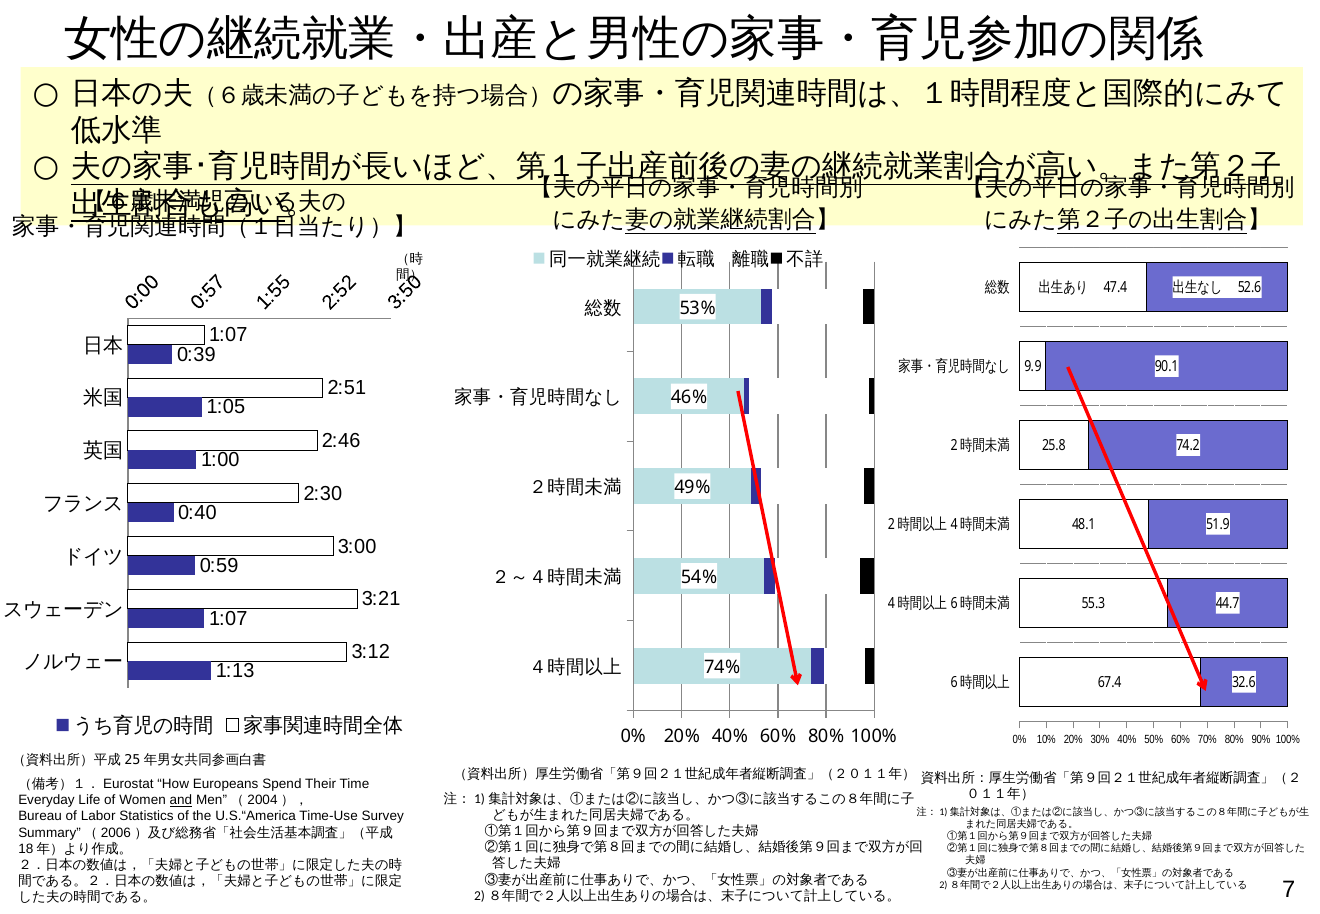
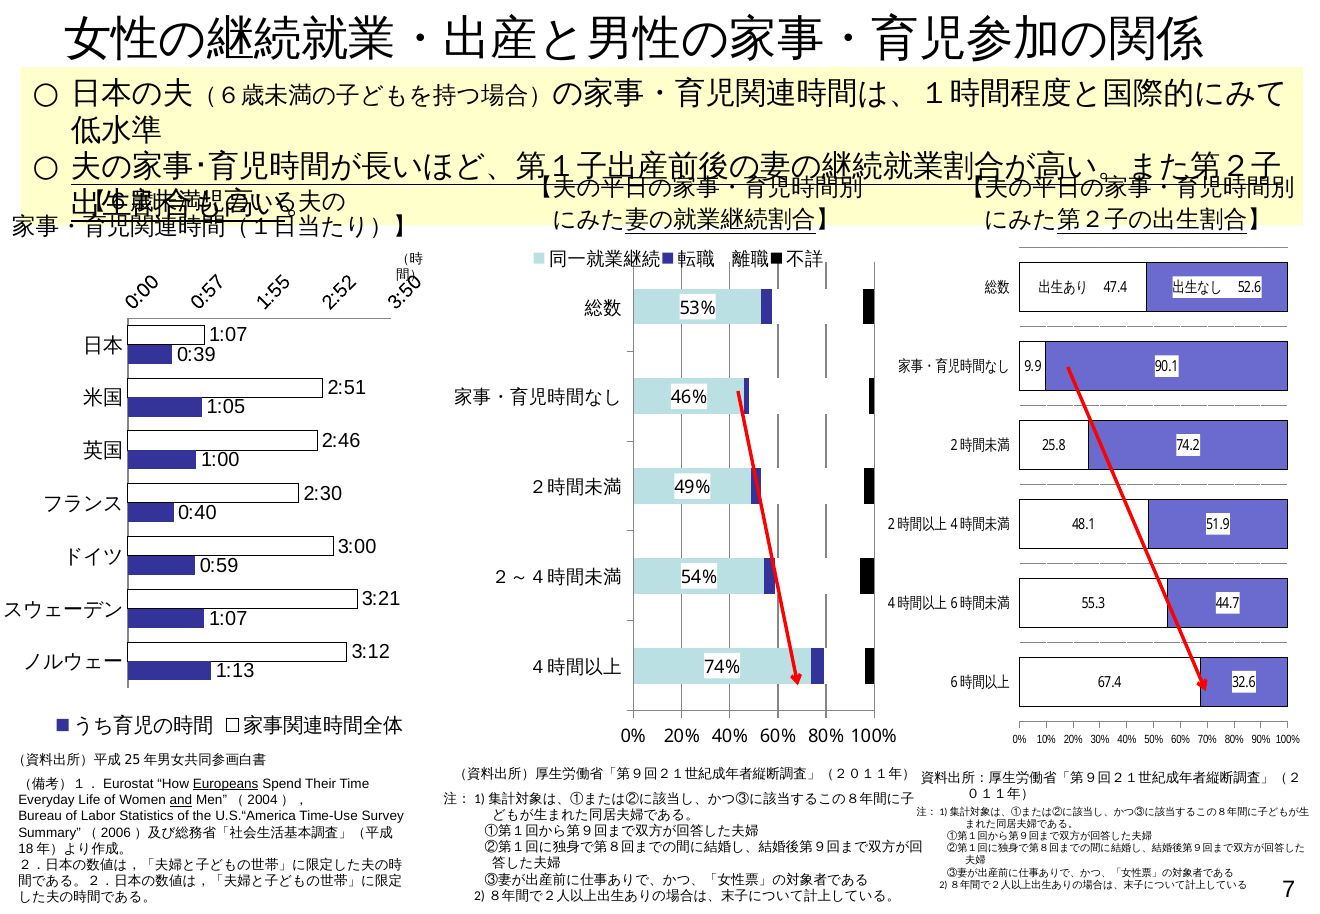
Europeans underline: none -> present (226, 784)
